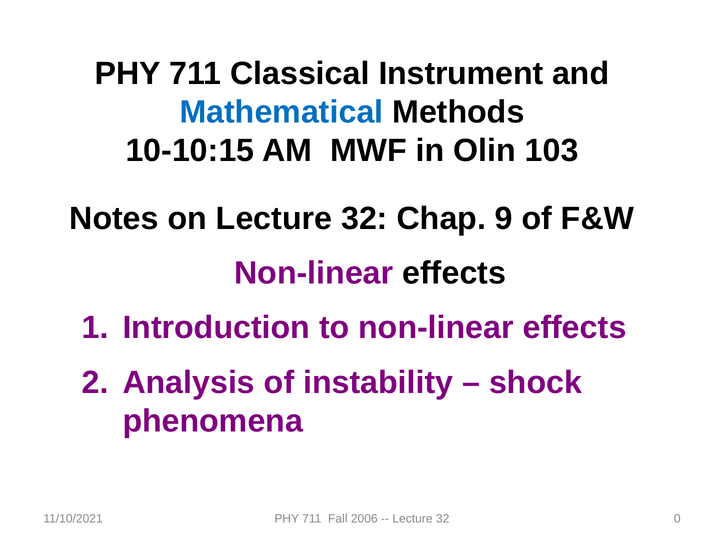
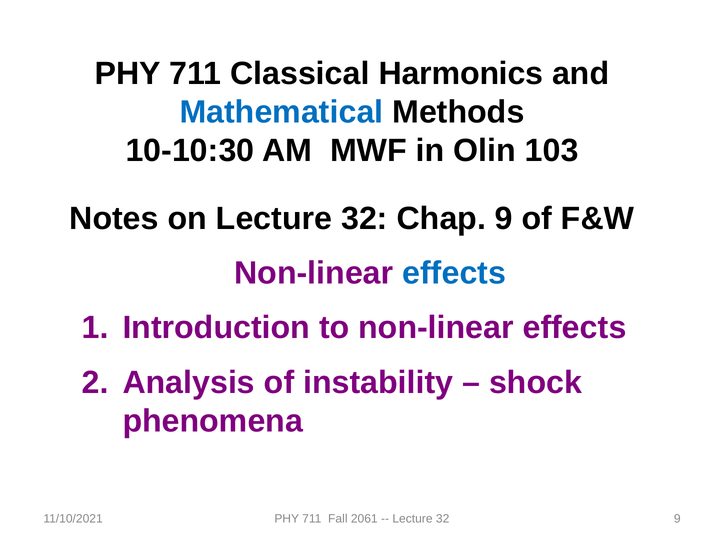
Instrument: Instrument -> Harmonics (461, 74)
10-10:15: 10-10:15 -> 10-10:30 (190, 151)
effects colour: black -> blue (454, 273)
2006: 2006 -> 2061 (364, 519)
32 0: 0 -> 9 (677, 519)
